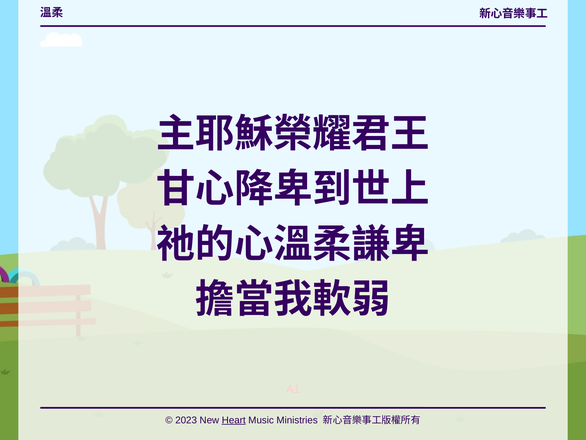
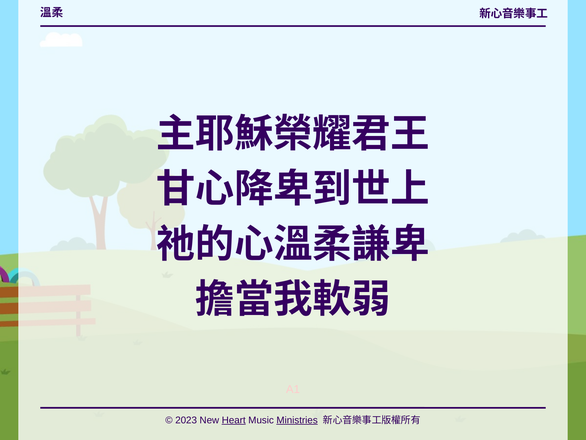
Ministries underline: none -> present (297, 420)
